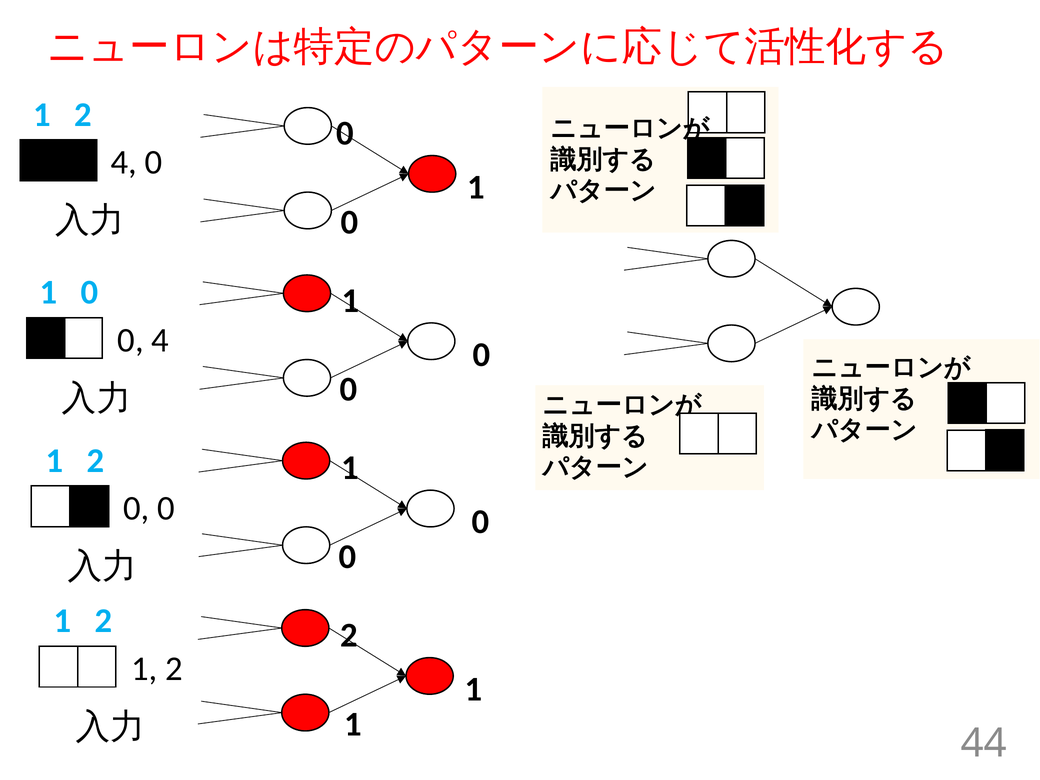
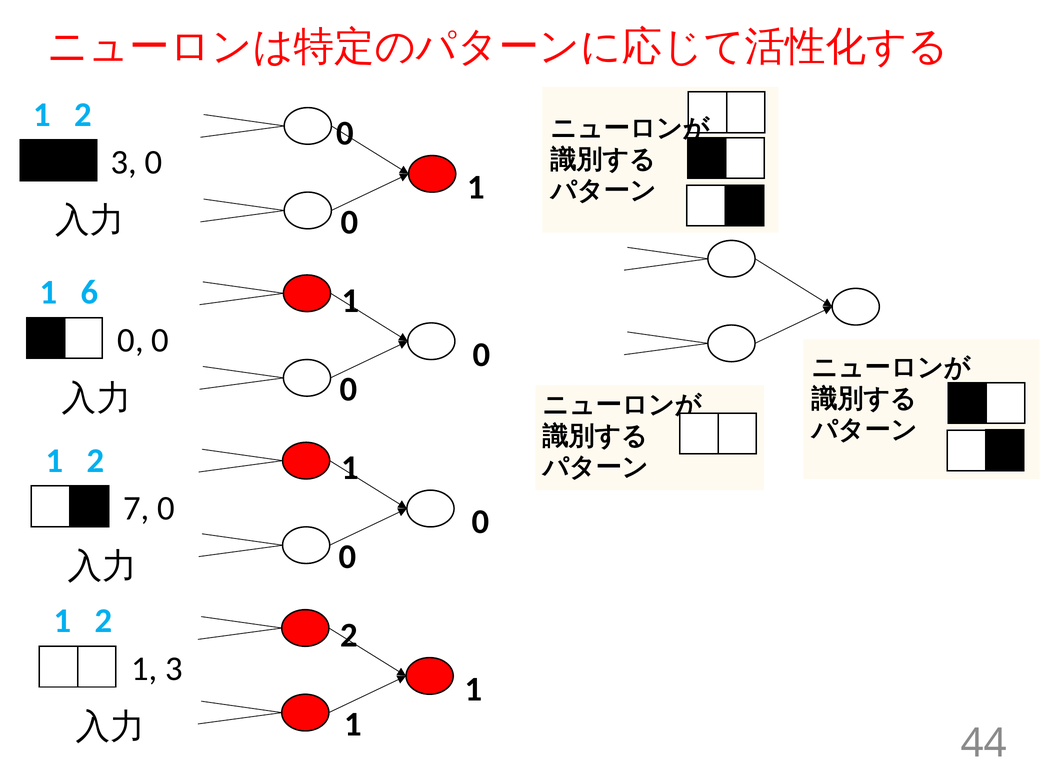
4: 4 -> 3 (124, 162)
0: 0 -> 6 (90, 292)
4: 4 -> 0 (160, 340)
0: 0 -> 7 (136, 508)
2: 2 -> 3 (174, 669)
